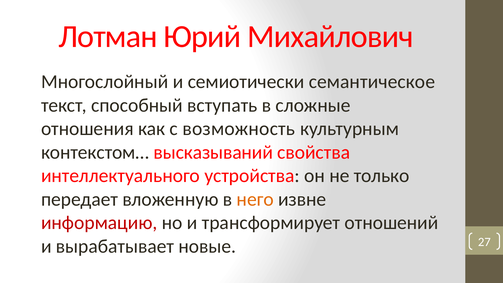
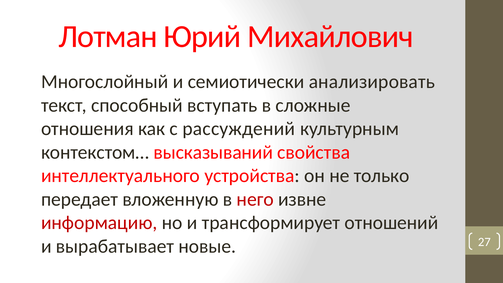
семантическое: семантическое -> анализировать (372, 82)
возможность: возможность -> рассуждений (239, 129)
него colour: orange -> red (255, 199)
